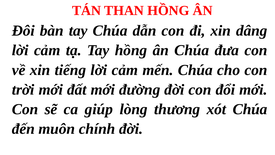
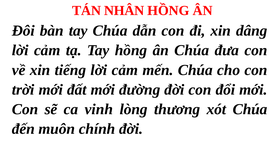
THAN: THAN -> NHÂN (124, 11)
giúp: giúp -> vinh (99, 109)
